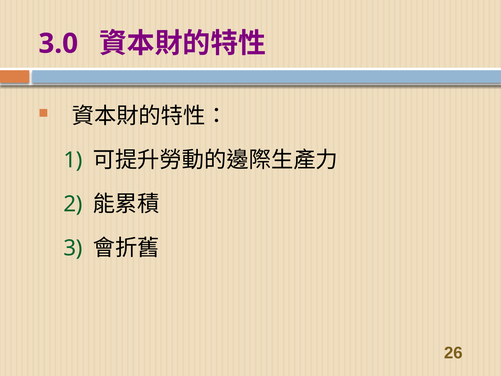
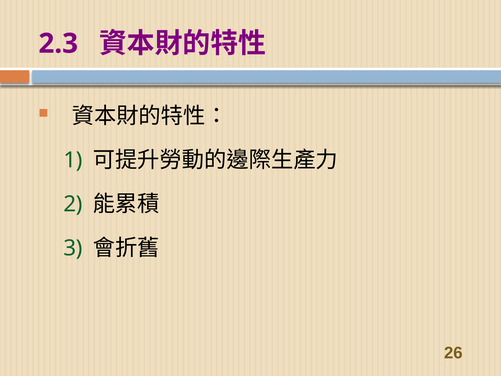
3.0: 3.0 -> 2.3 (58, 44)
